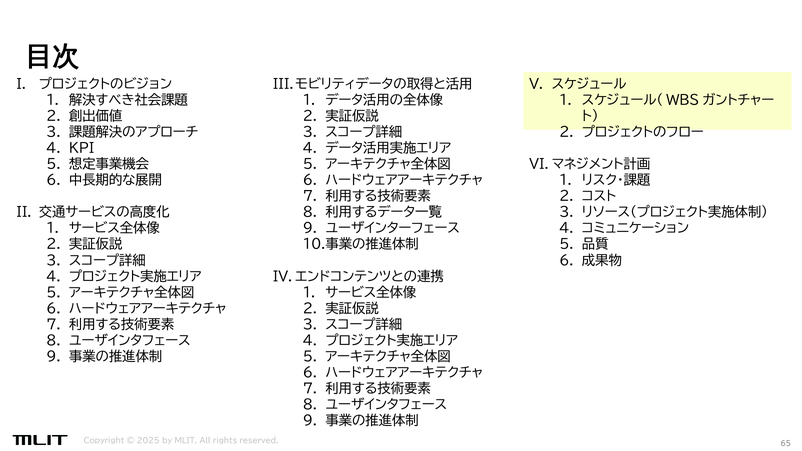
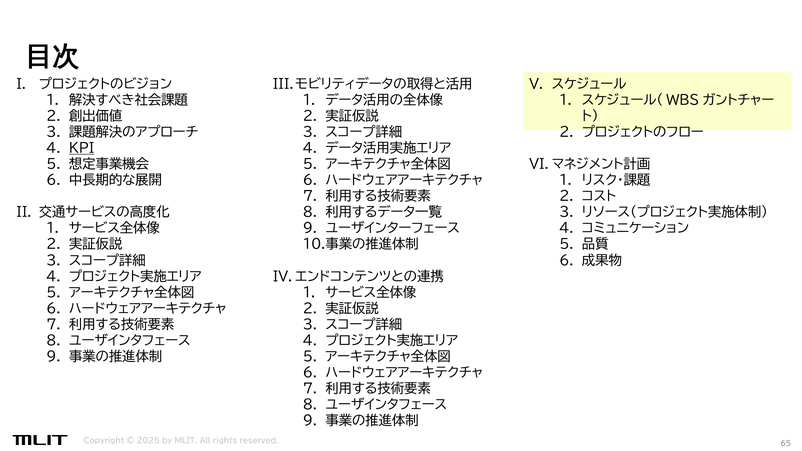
KPI underline: none -> present (82, 148)
